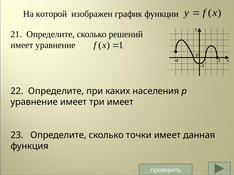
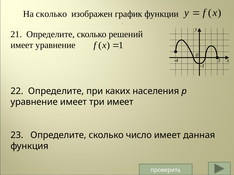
На которой: которой -> сколько (51, 14)
точки: точки -> число (139, 136)
